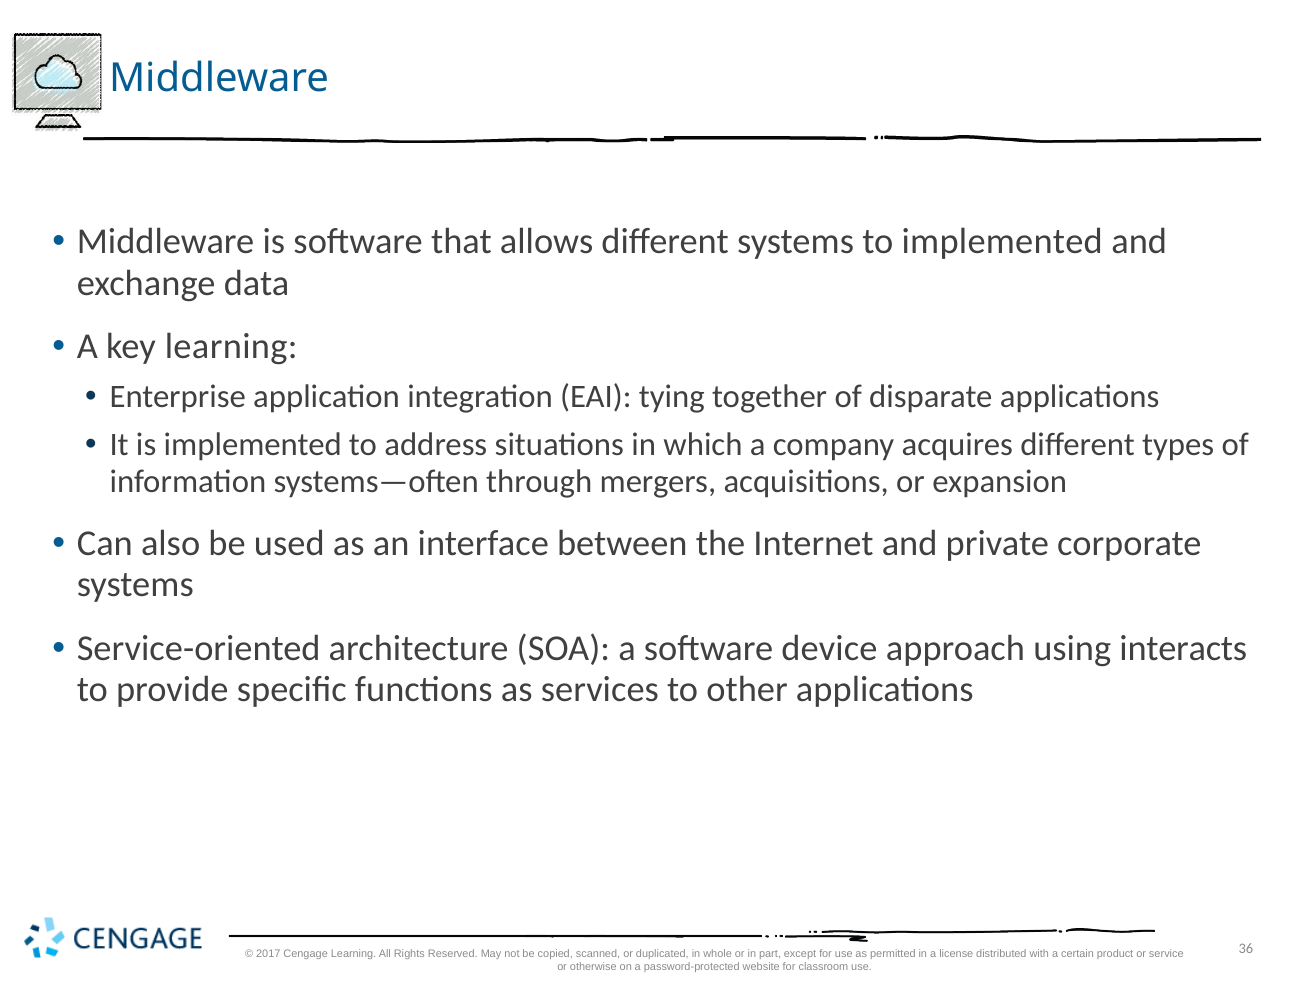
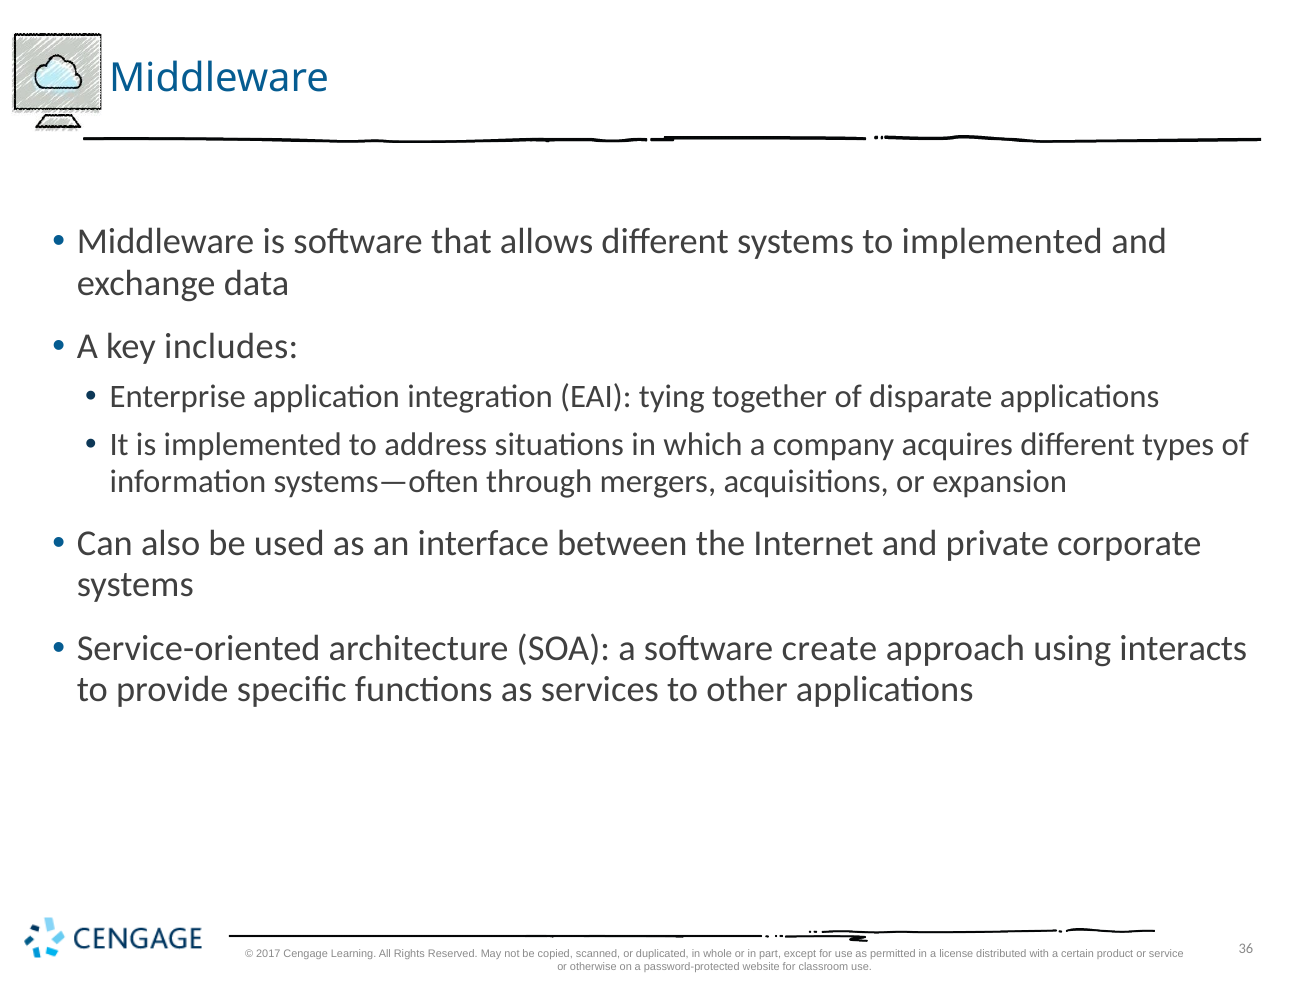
key learning: learning -> includes (231, 346)
device: device -> create (829, 649)
